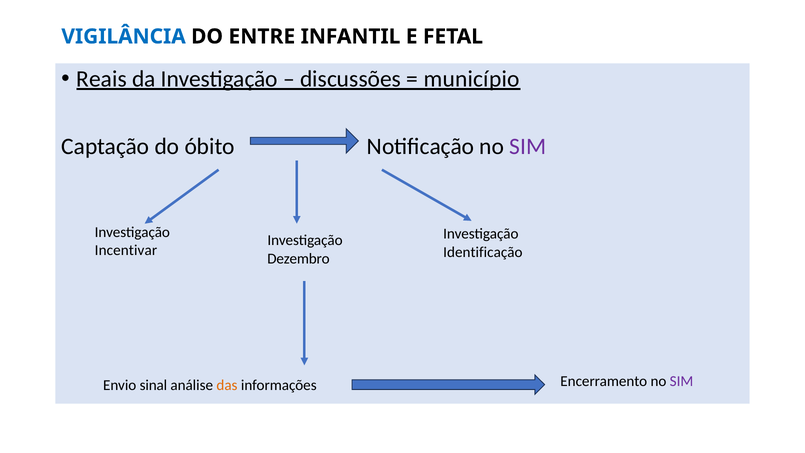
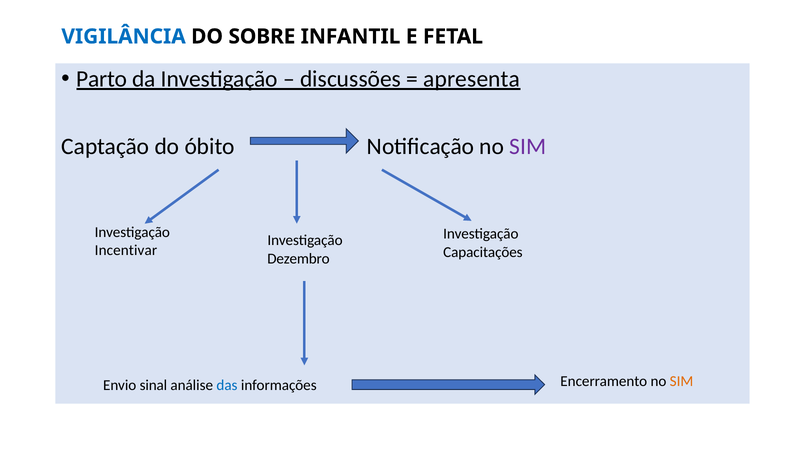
ENTRE: ENTRE -> SOBRE (262, 36)
Reais: Reais -> Parto (102, 79)
município: município -> apresenta (472, 79)
Identificação: Identificação -> Capacitações (483, 252)
das colour: orange -> blue (227, 385)
SIM colour: purple -> orange (682, 381)
